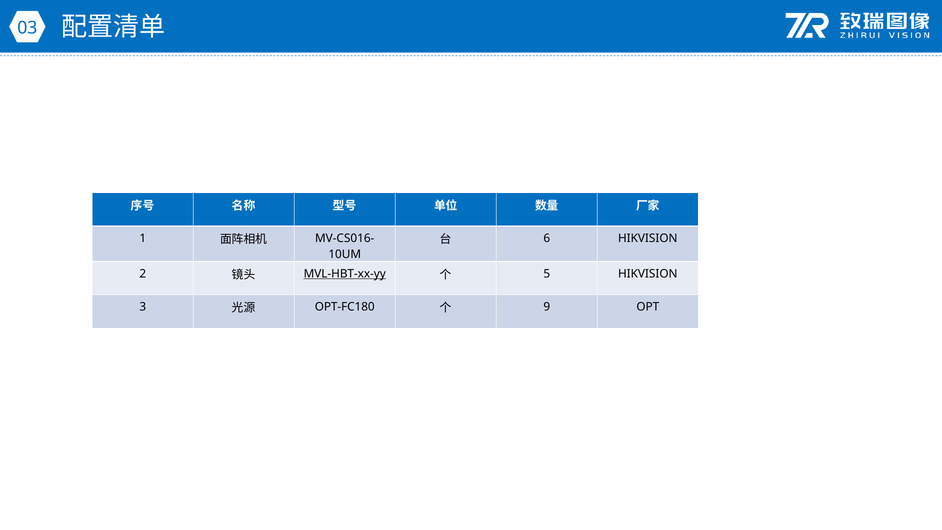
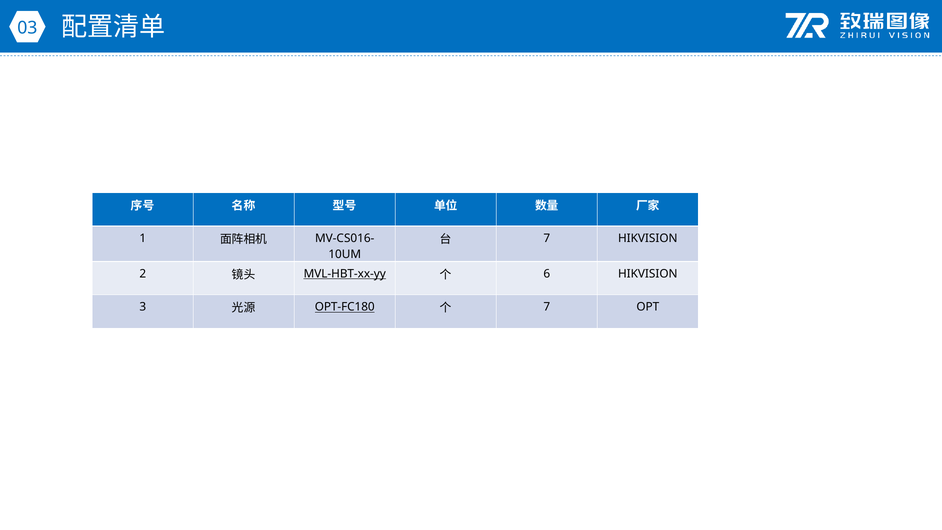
6: 6 -> 7 (547, 238)
5: 5 -> 6 (547, 274)
OPT-FC180 underline: none -> present (345, 307)
9: 9 -> 7 (547, 307)
